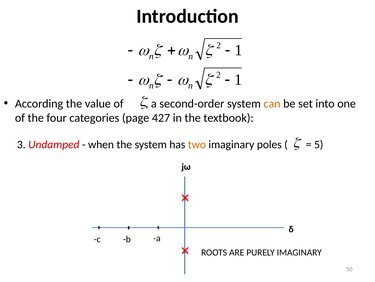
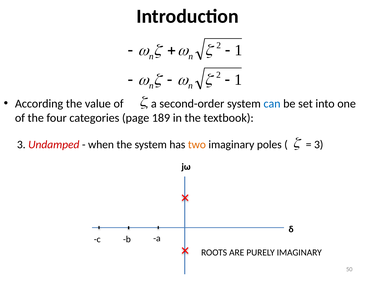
can colour: orange -> blue (272, 103)
427: 427 -> 189 (161, 118)
5: 5 -> 3 (319, 144)
